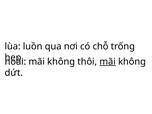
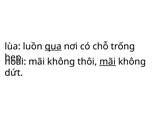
qua underline: none -> present (53, 46)
